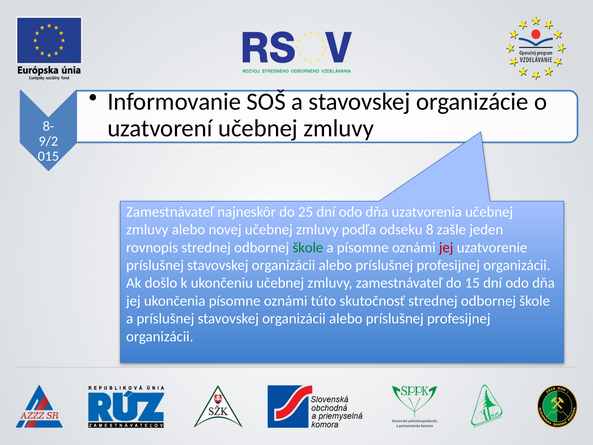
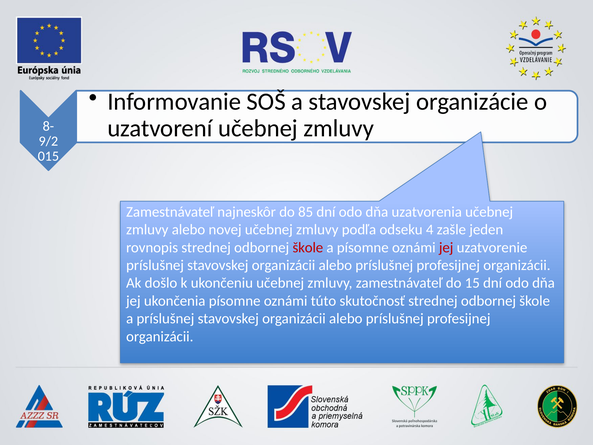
25: 25 -> 85 (306, 212)
8: 8 -> 4 (430, 230)
škole colour: green -> red (308, 247)
